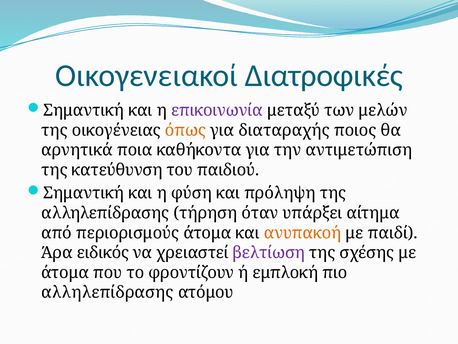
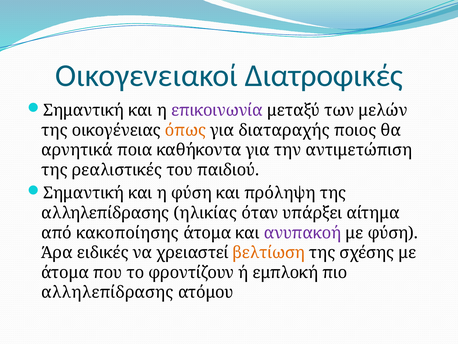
κατεύθυνση: κατεύθυνση -> ρεαλιστικές (117, 170)
τήρηση: τήρηση -> ηλικίας (205, 213)
περιορισμούς: περιορισμούς -> κακοποίησης (128, 233)
ανυπακοή colour: orange -> purple (303, 233)
με παιδί: παιδί -> φύση (393, 233)
ειδικός: ειδικός -> ειδικές (103, 252)
βελτίωση colour: purple -> orange (269, 252)
